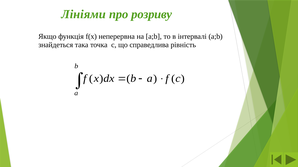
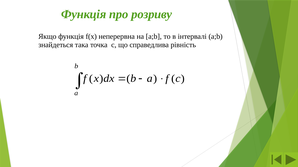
Лініями: Лініями -> Функція (84, 14)
